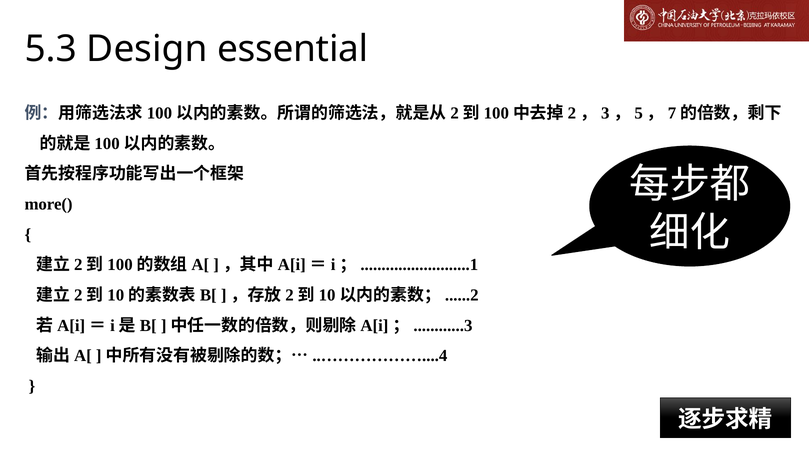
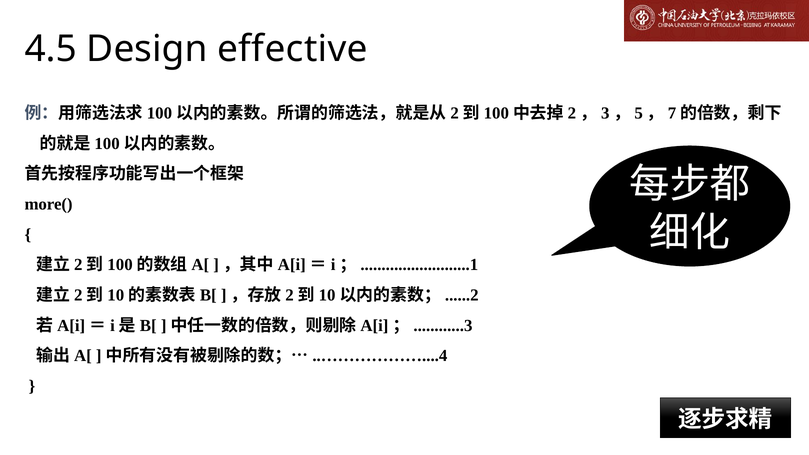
5.3: 5.3 -> 4.5 (51, 49)
essential: essential -> effective (292, 49)
